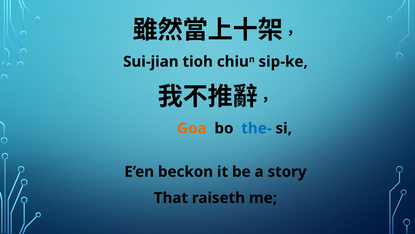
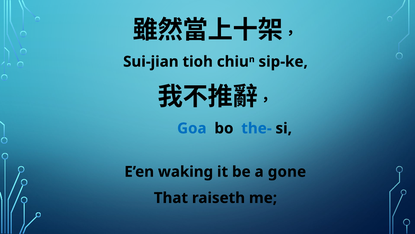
Goa colour: orange -> blue (192, 128)
beckon: beckon -> waking (186, 171)
story: story -> gone (287, 171)
